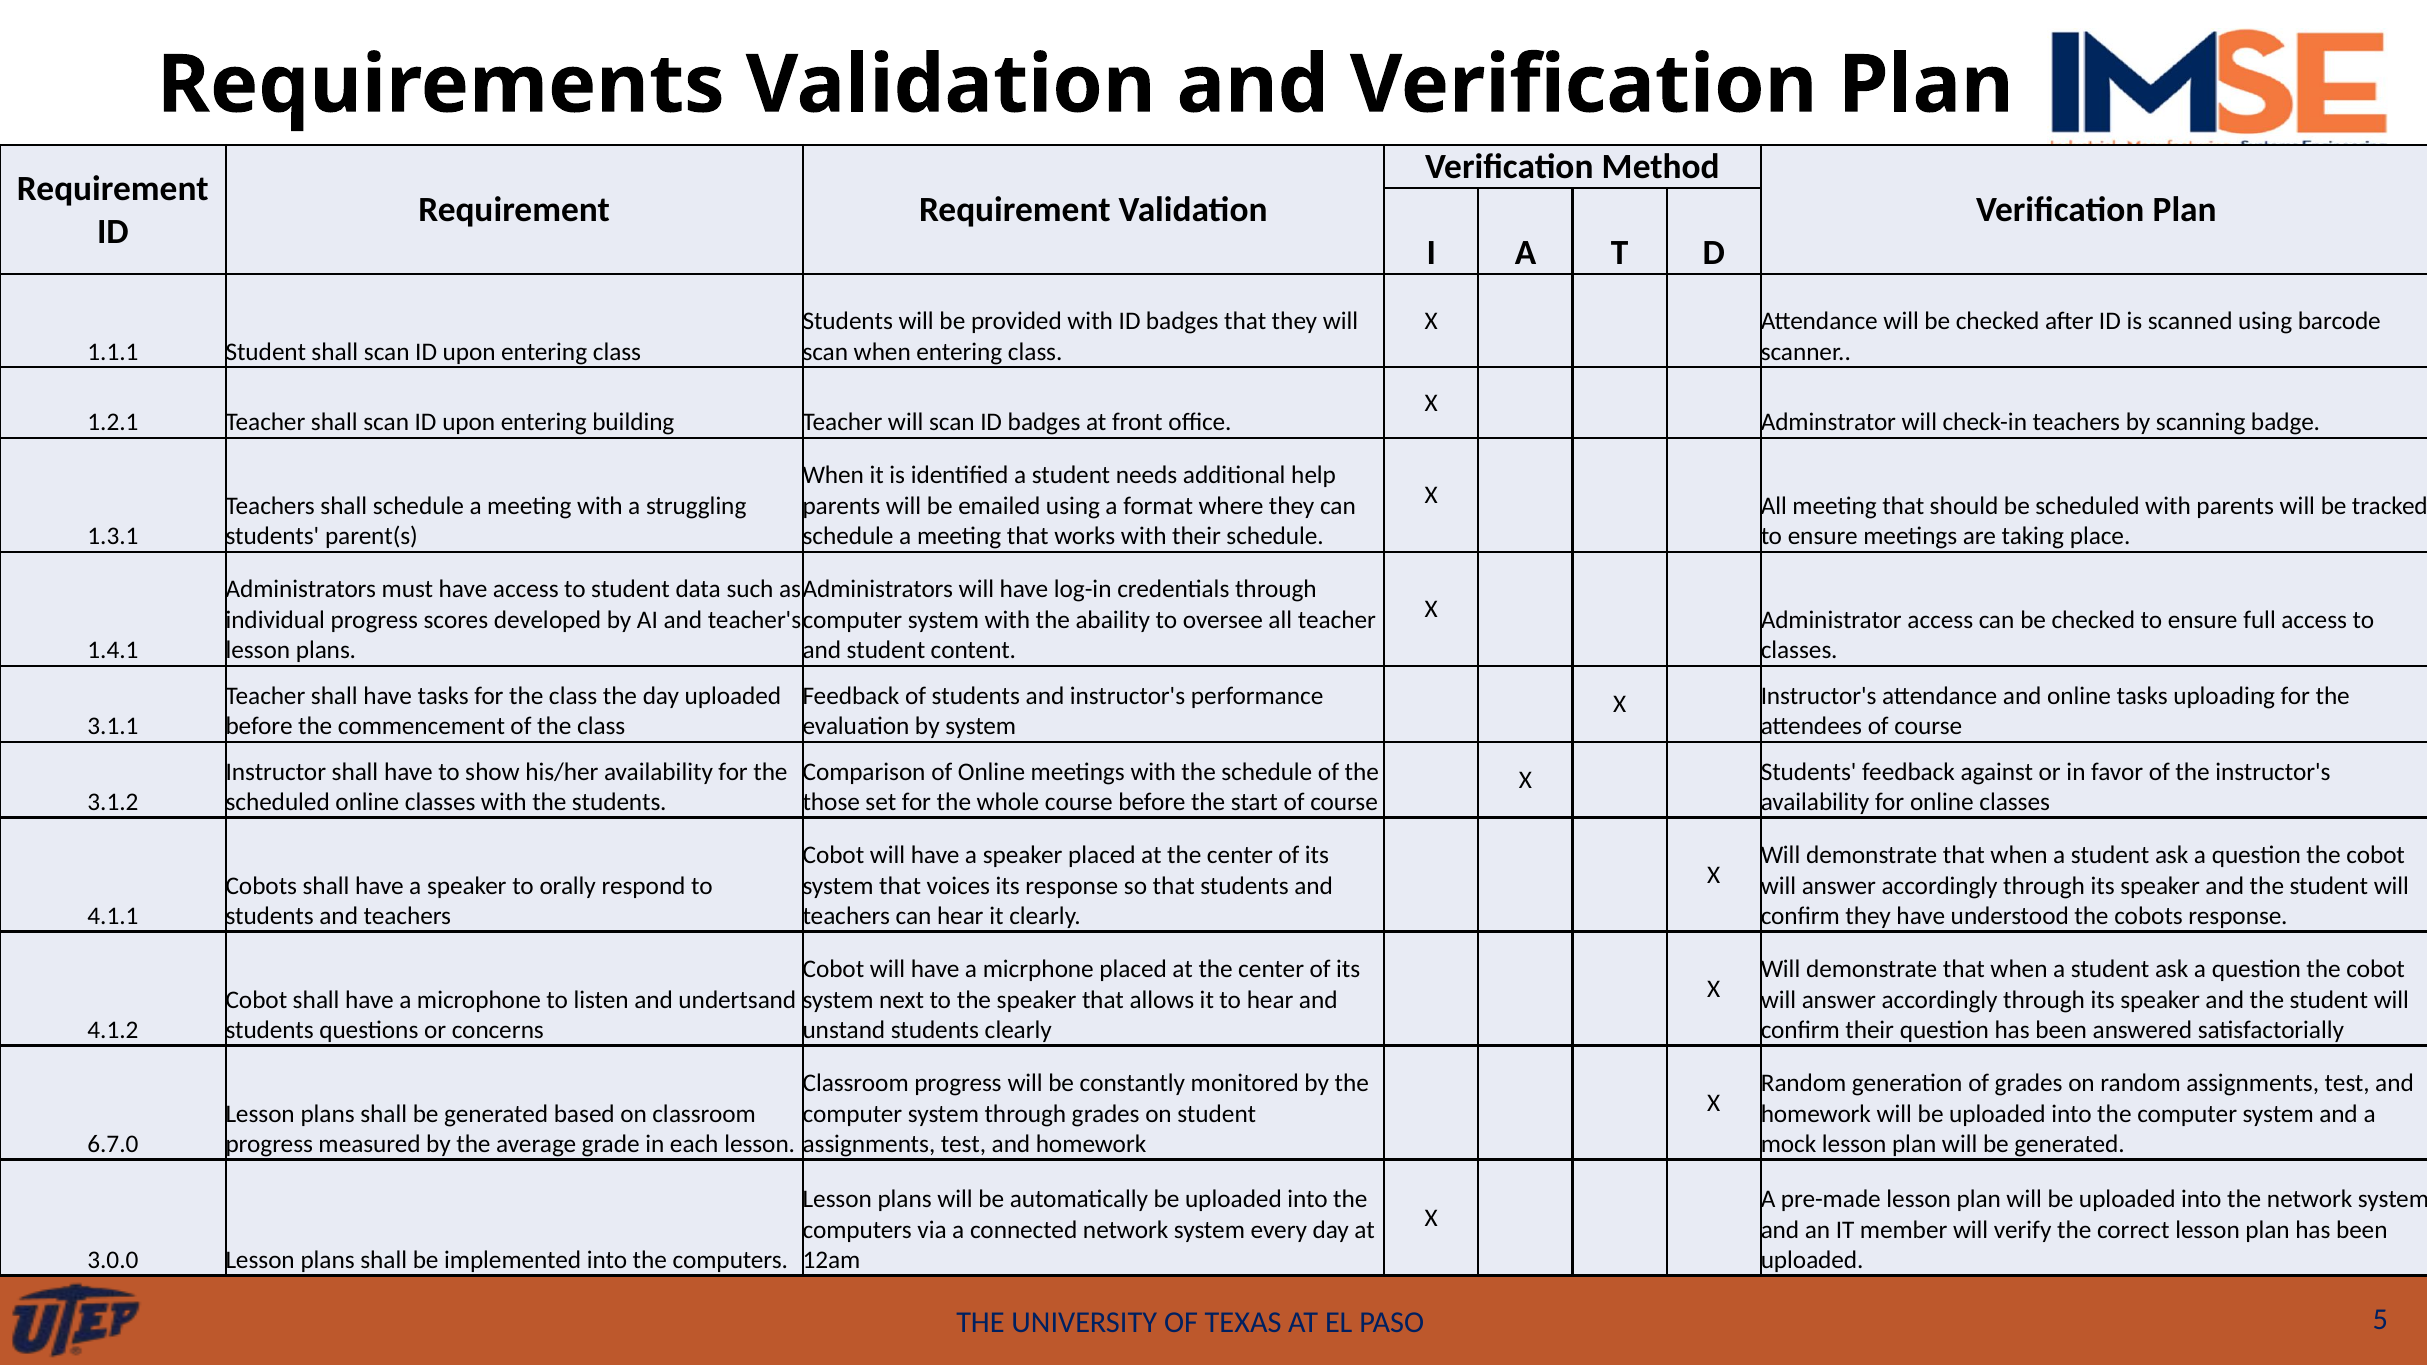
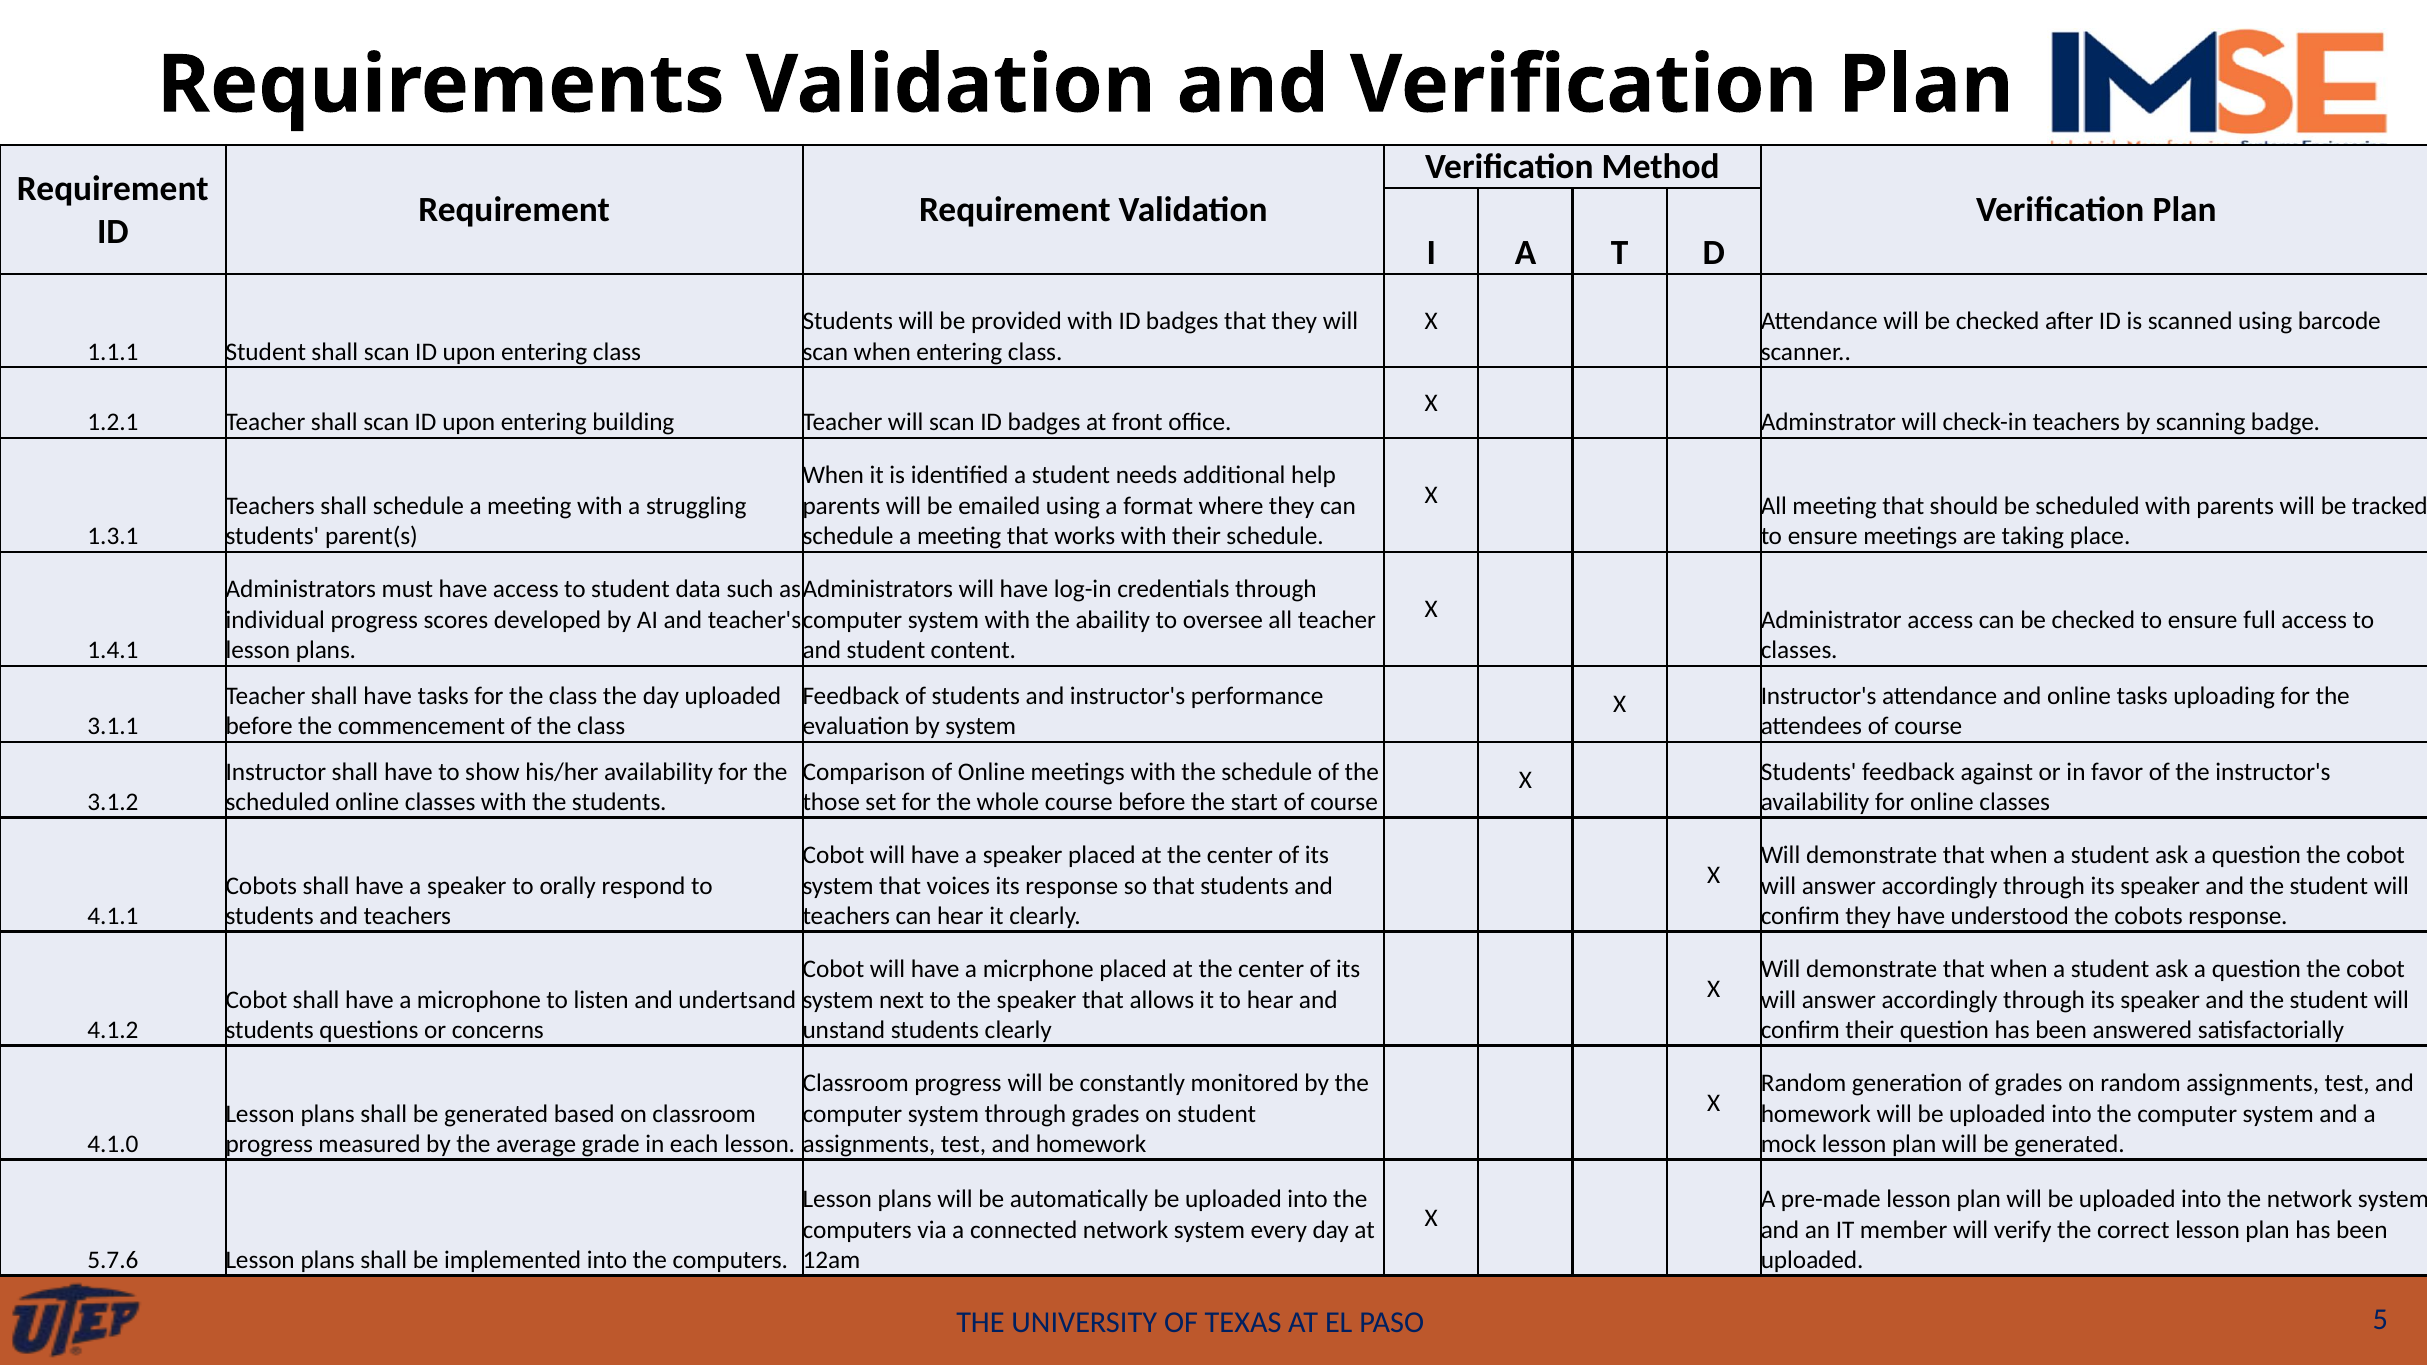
6.7.0: 6.7.0 -> 4.1.0 (113, 1145)
3.0.0: 3.0.0 -> 5.7.6 (113, 1261)
